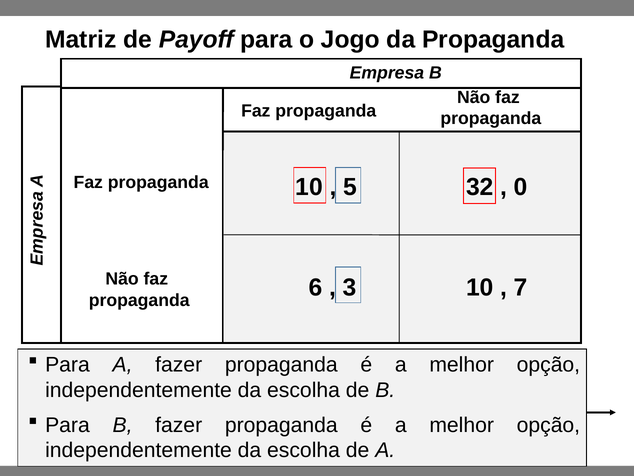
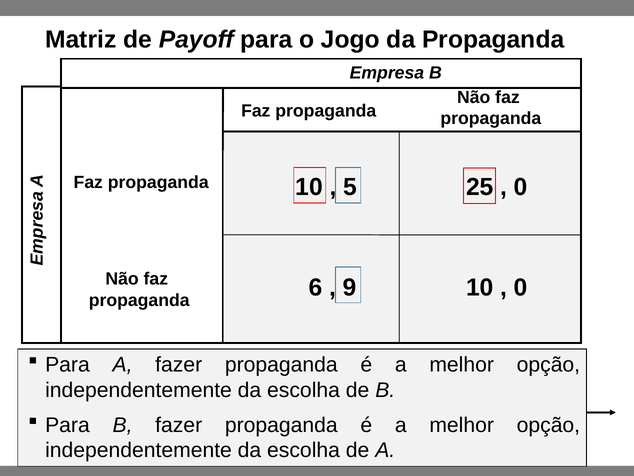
32: 32 -> 25 (480, 187)
3: 3 -> 9 (350, 287)
7: 7 -> 0 (521, 287)
